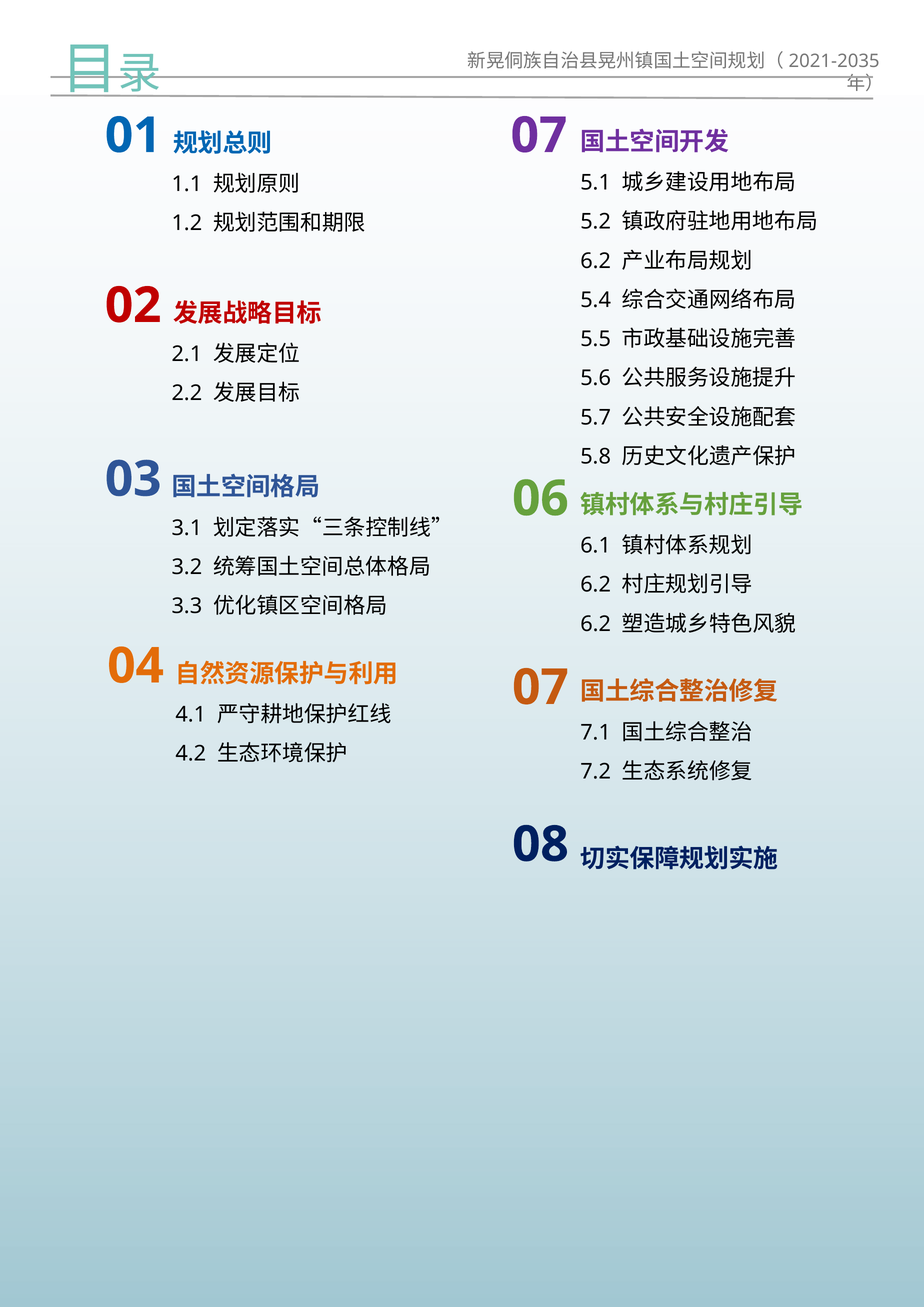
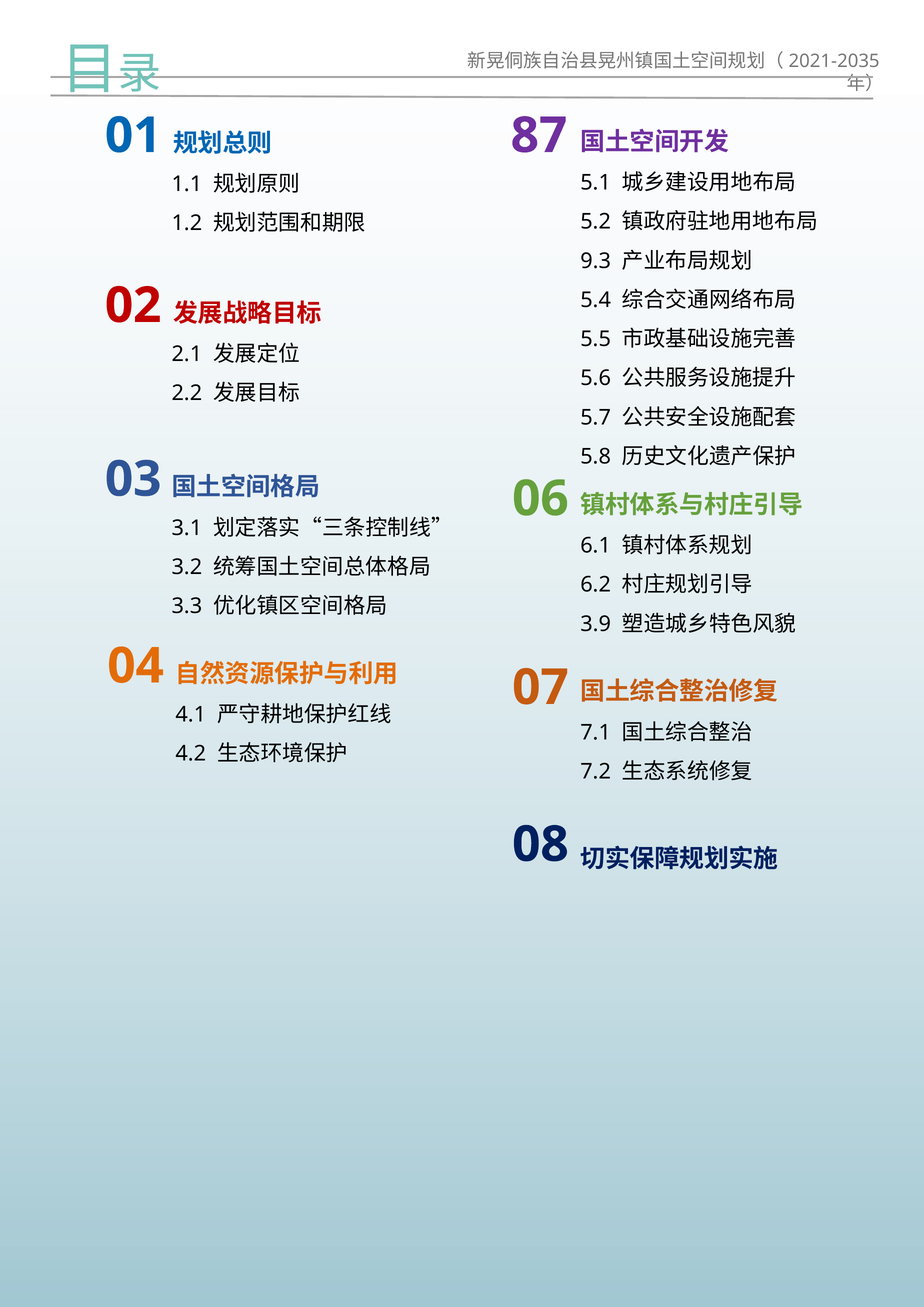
01 07: 07 -> 87 (539, 136)
6.2: 6.2 -> 9.3 (596, 261)
6.2: 6.2 -> 3.9 (596, 624)
